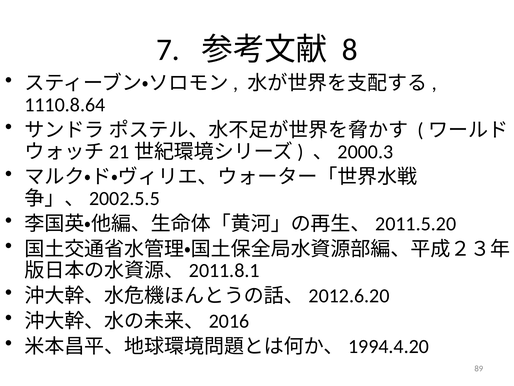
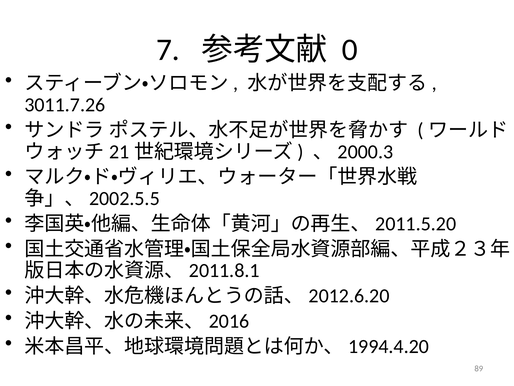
8: 8 -> 0 (350, 50)
1110.8.64: 1110.8.64 -> 3011.7.26 (65, 105)
